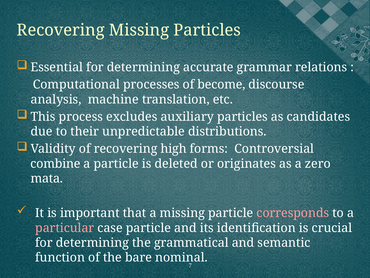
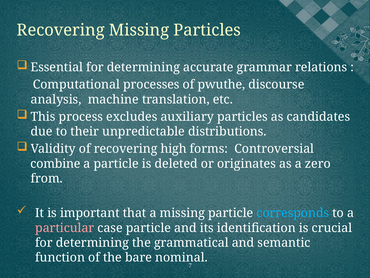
become: become -> pwuthe (221, 85)
mata: mata -> from (47, 178)
corresponds colour: pink -> light blue (293, 213)
